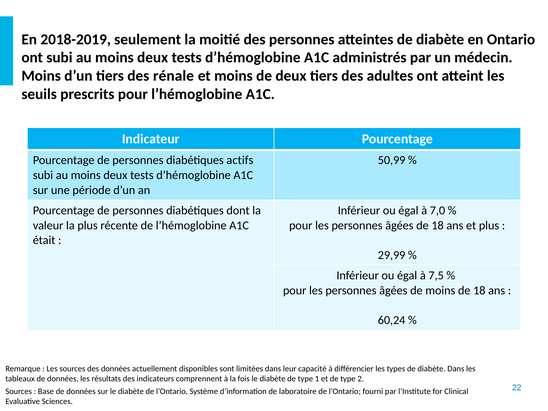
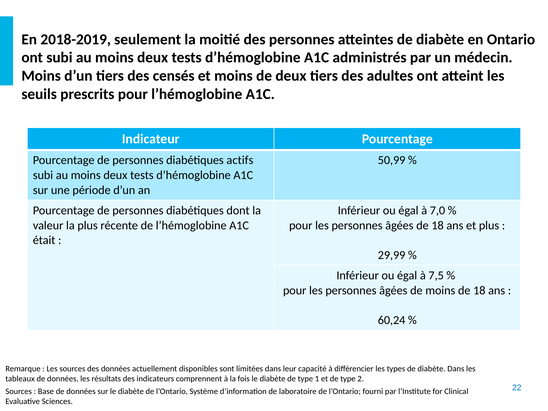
rénale: rénale -> censés (174, 76)
